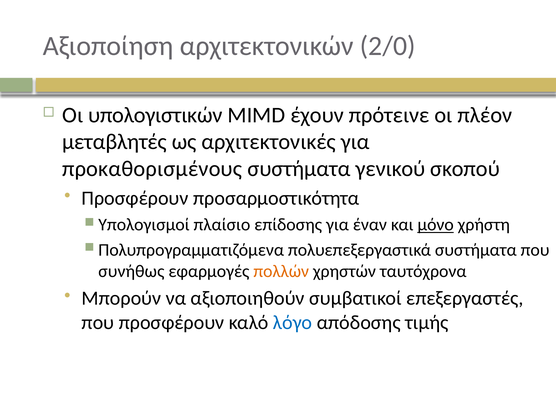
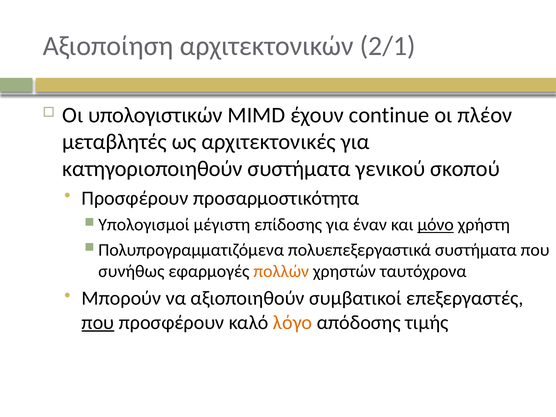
2/0: 2/0 -> 2/1 (388, 46)
πρότεινε: πρότεινε -> continue (389, 115)
προκαθορισμένους: προκαθορισμένους -> κατηγοριοποιηθούν (152, 169)
πλαίσιο: πλαίσιο -> μέγιστη (222, 225)
που underline: none -> present (98, 322)
λόγο colour: blue -> orange (293, 322)
